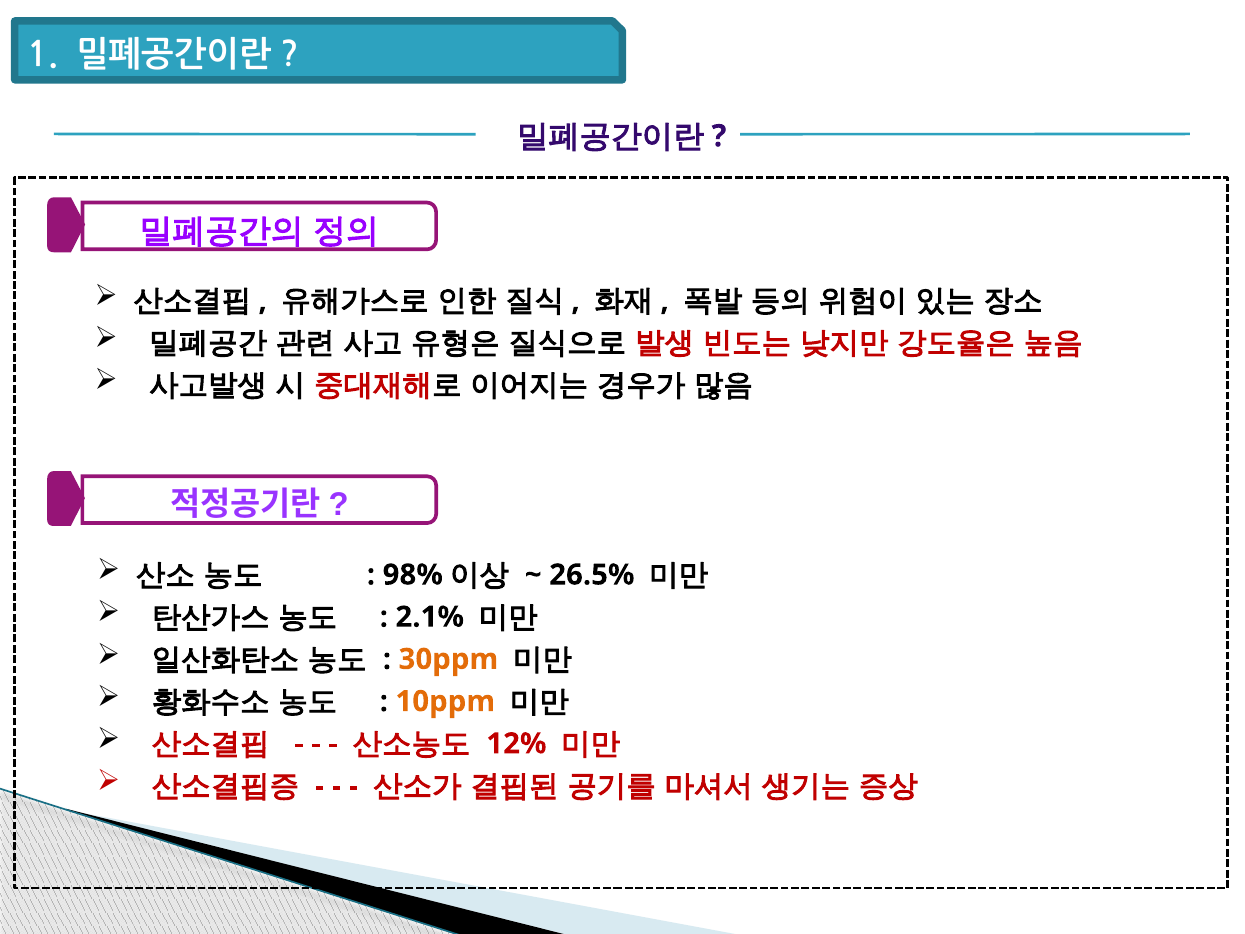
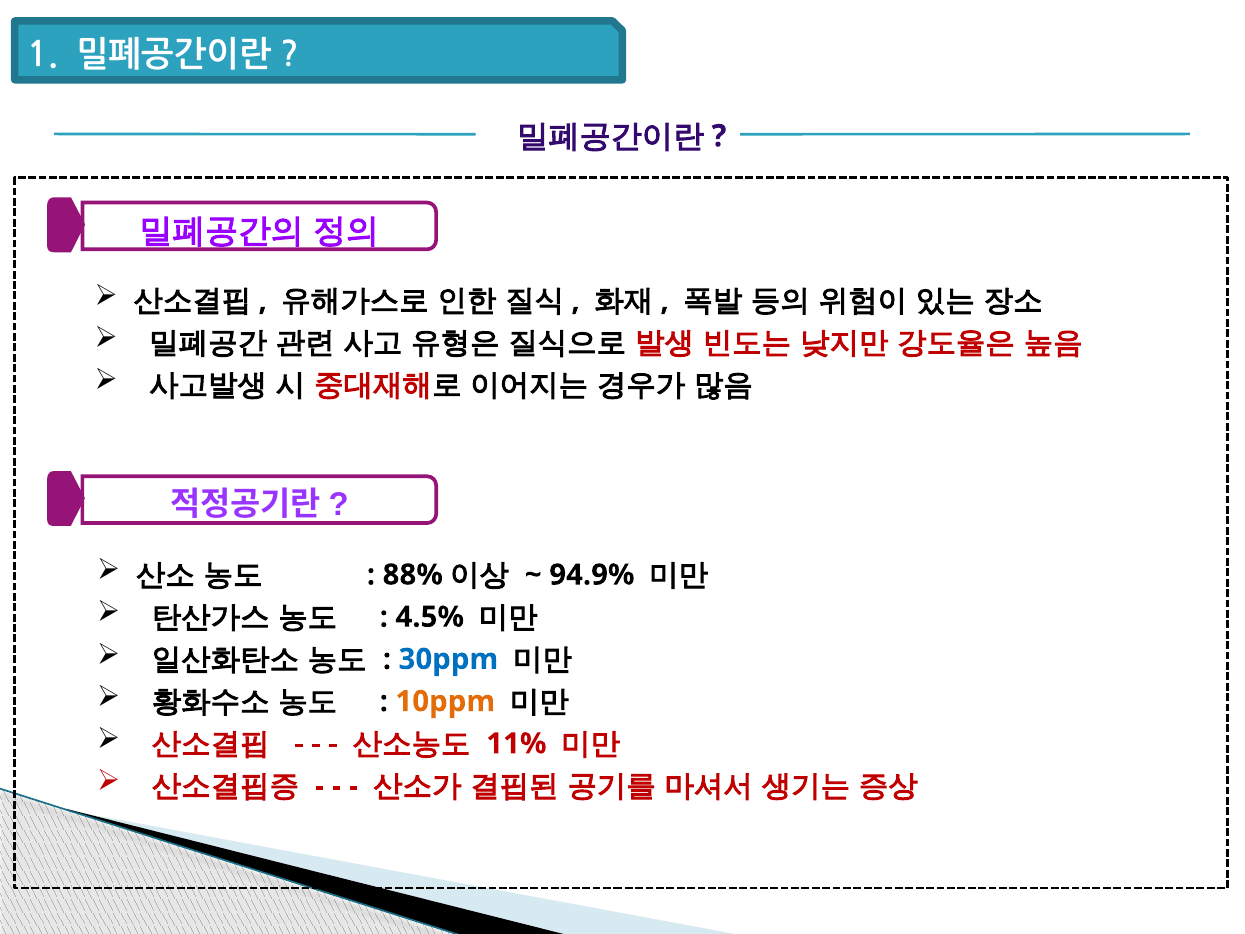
98%: 98% -> 88% (413, 575)
26.5%: 26.5% -> 94.9% (592, 575)
2.1%: 2.1% -> 4.5% (430, 617)
30ppm colour: orange -> blue (448, 659)
12%: 12% -> 11% (516, 743)
